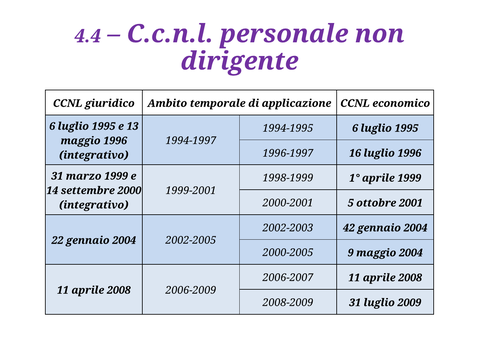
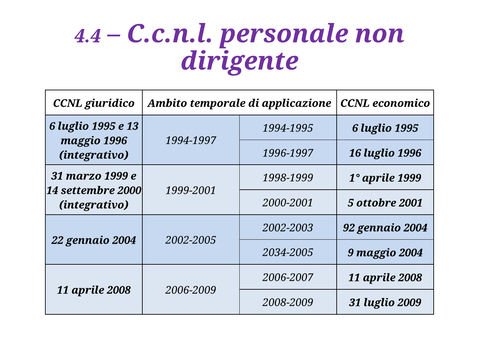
42: 42 -> 92 (349, 228)
2000-2005: 2000-2005 -> 2034-2005 (288, 253)
